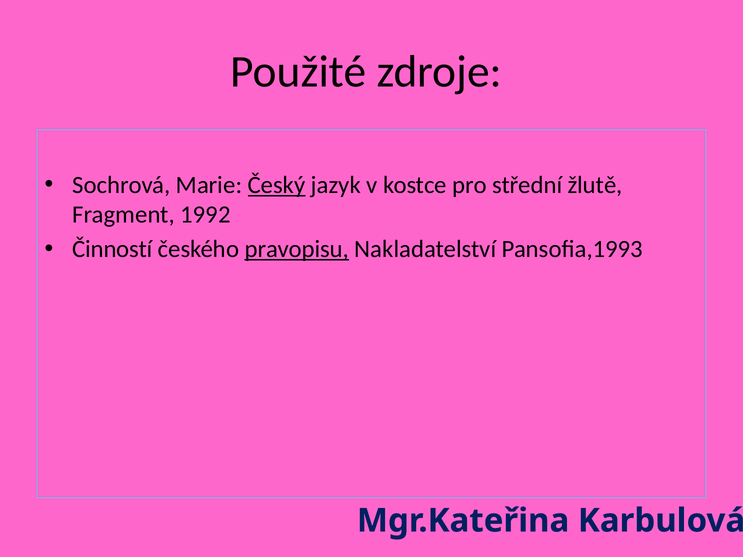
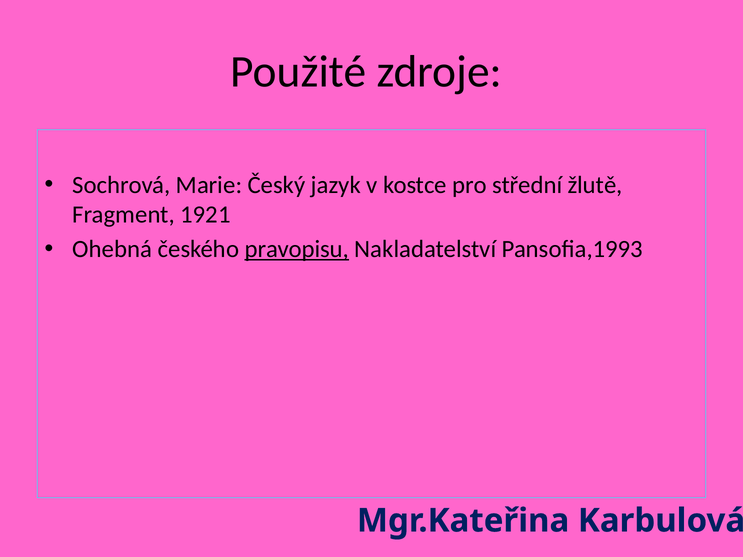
Český underline: present -> none (277, 185)
1992: 1992 -> 1921 (205, 215)
Činností: Činností -> Ohebná (112, 249)
